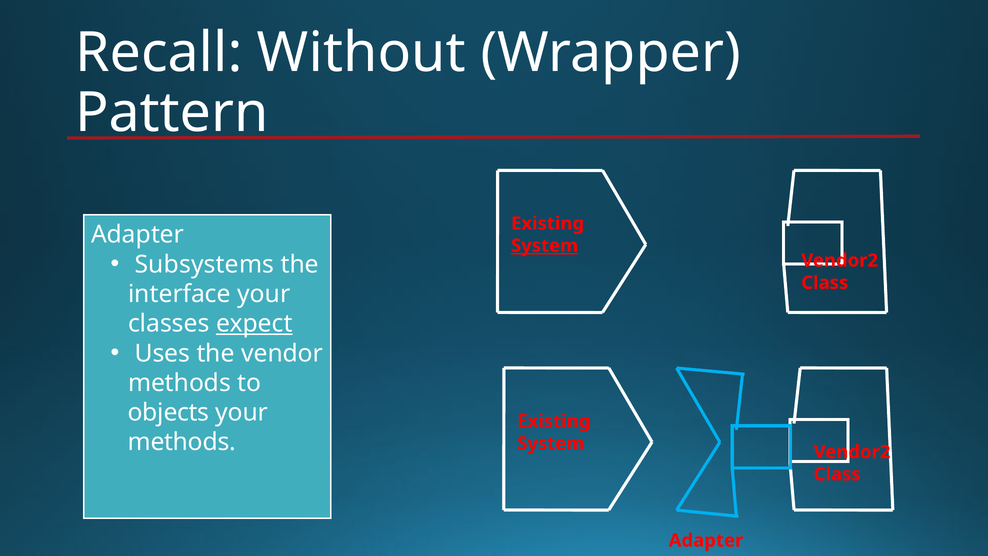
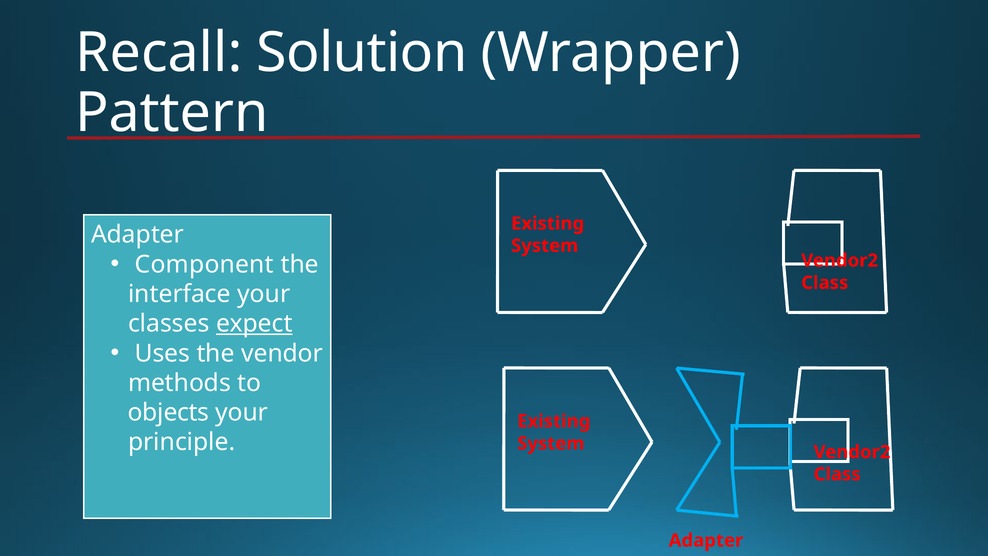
Without: Without -> Solution (362, 53)
System underline: present -> none (545, 246)
Subsystems: Subsystems -> Component (204, 264)
methods: methods -> principle (182, 442)
